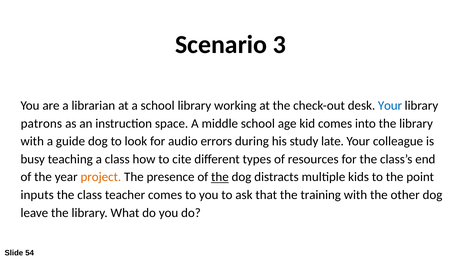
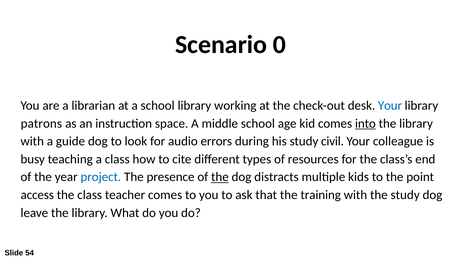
3: 3 -> 0 (280, 45)
into underline: none -> present (365, 124)
late: late -> civil (332, 141)
project colour: orange -> blue (101, 177)
inputs: inputs -> access (37, 195)
the other: other -> study (405, 195)
